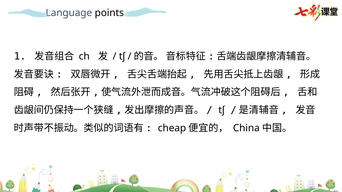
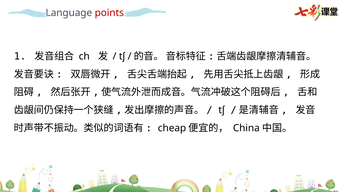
points colour: black -> red (109, 13)
